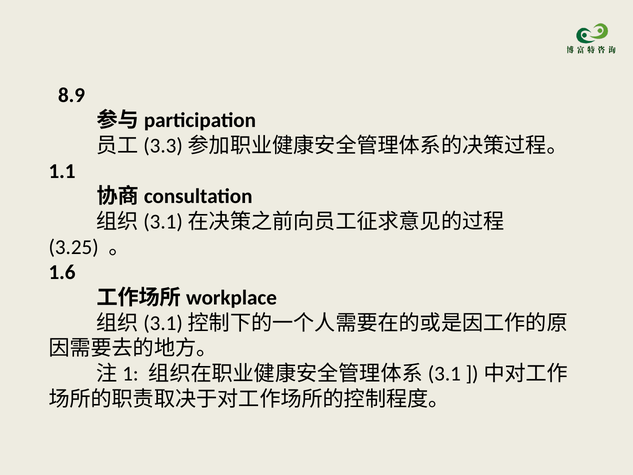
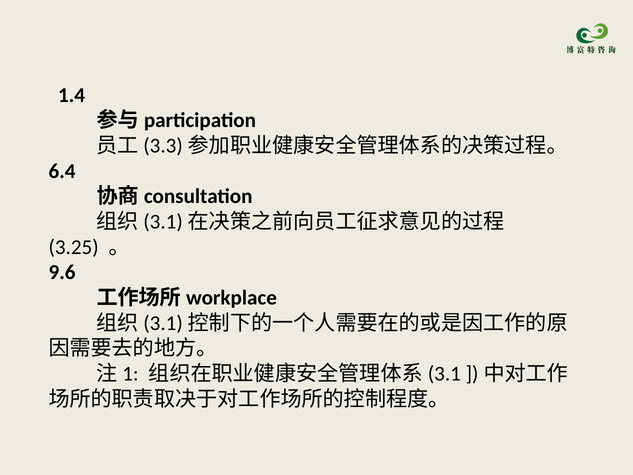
8.9: 8.9 -> 1.4 (72, 95)
1.1: 1.1 -> 6.4 (62, 171)
1.6: 1.6 -> 9.6 (62, 272)
